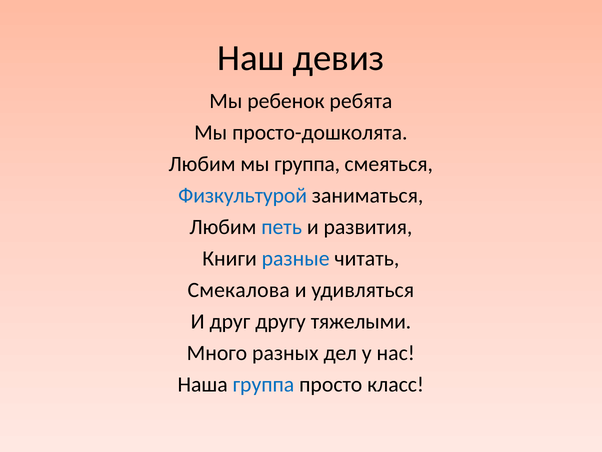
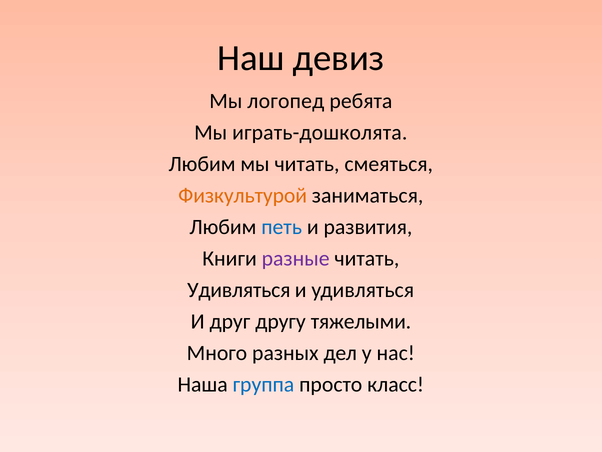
ребенок: ребенок -> логопед (286, 101)
просто-дошколята: просто-дошколята -> играть-дошколята (320, 133)
мы группа: группа -> читать (307, 164)
Физкультурой colour: blue -> orange (243, 195)
разные colour: blue -> purple (296, 258)
Смекалова: Смекалова -> Удивляться (239, 290)
